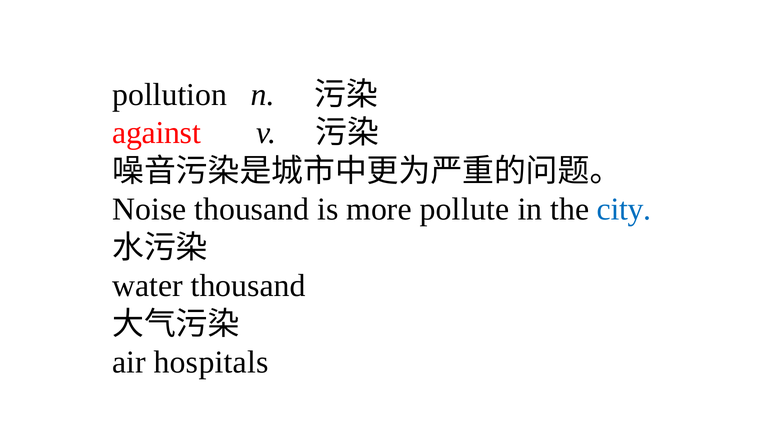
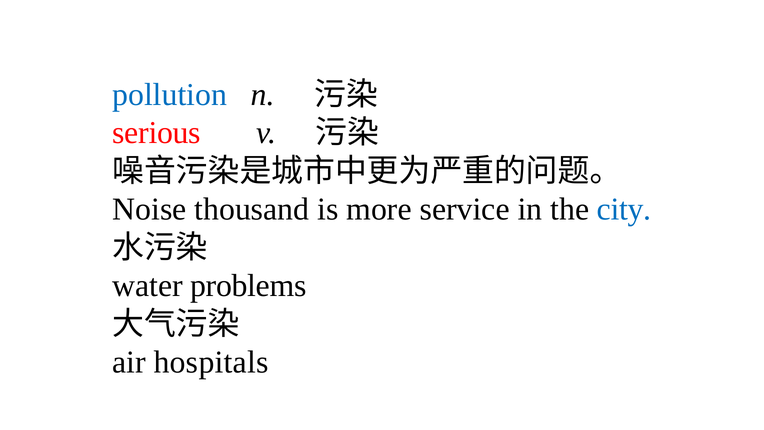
pollution colour: black -> blue (170, 95)
against: against -> serious (157, 133)
pollute: pollute -> service (465, 209)
water thousand: thousand -> problems (248, 286)
